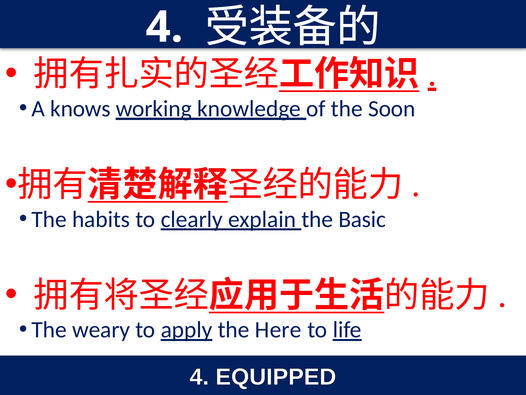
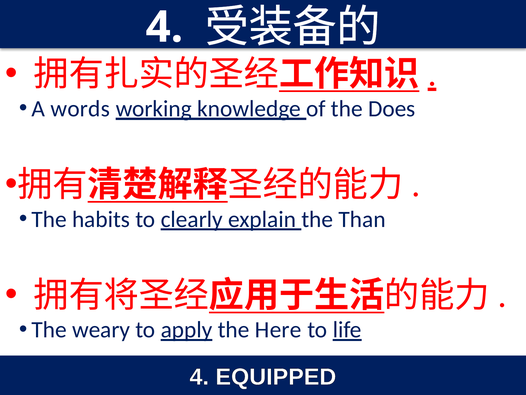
knows: knows -> words (80, 109)
Soon: Soon -> Does (392, 109)
Basic: Basic -> Than (362, 219)
